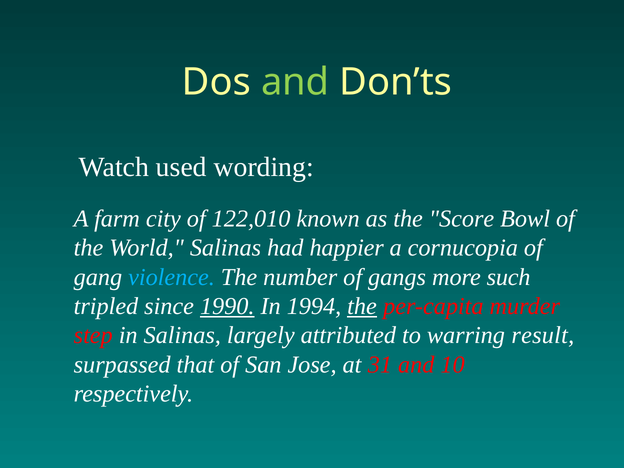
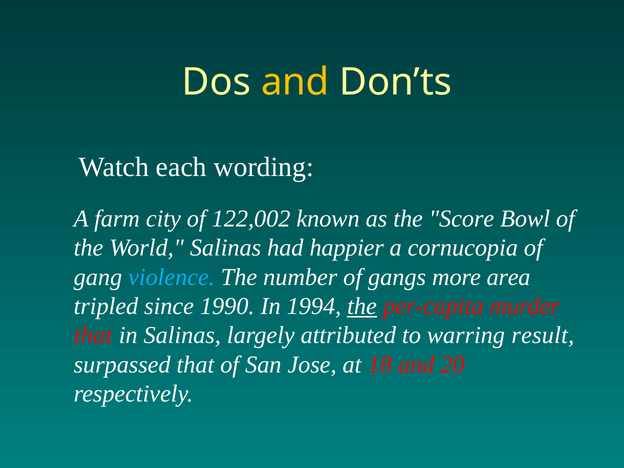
and colour: light green -> yellow (295, 82)
used: used -> each (181, 167)
122,010: 122,010 -> 122,002 (251, 219)
such: such -> area (509, 277)
1990 underline: present -> none (227, 306)
step: step -> that (93, 335)
31: 31 -> 18 (380, 365)
10: 10 -> 20 (453, 365)
